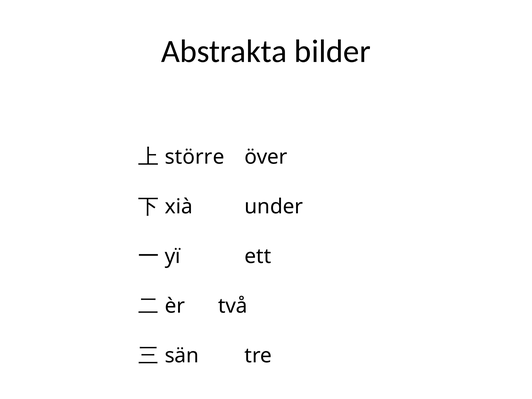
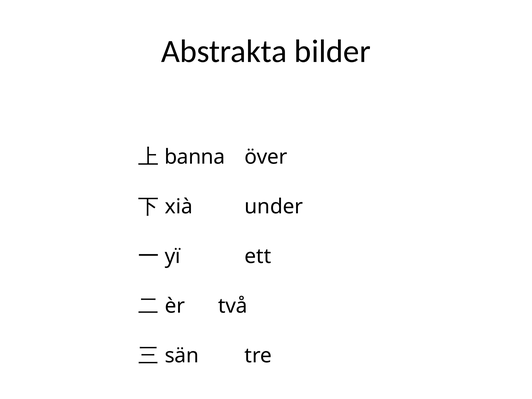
större: större -> banna (195, 157)
